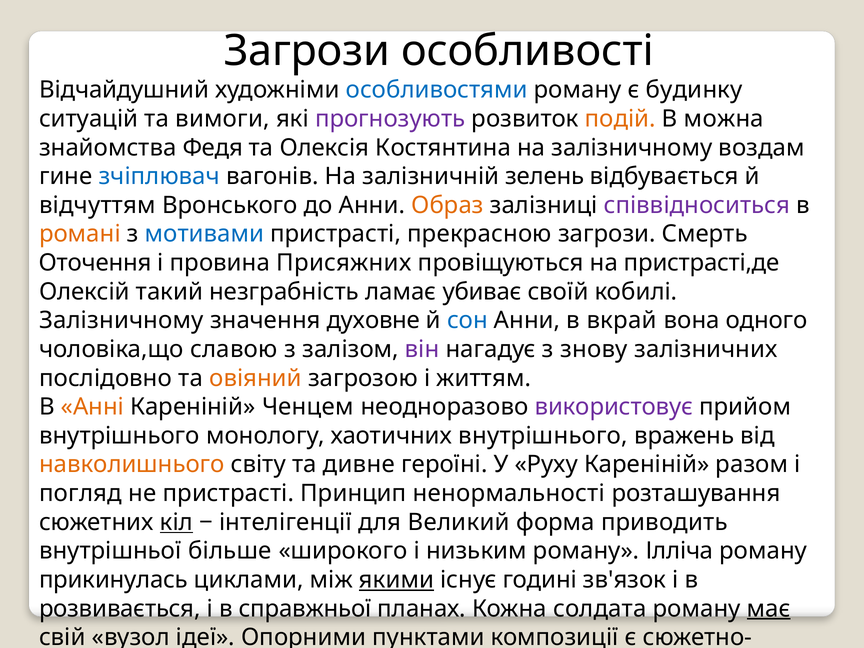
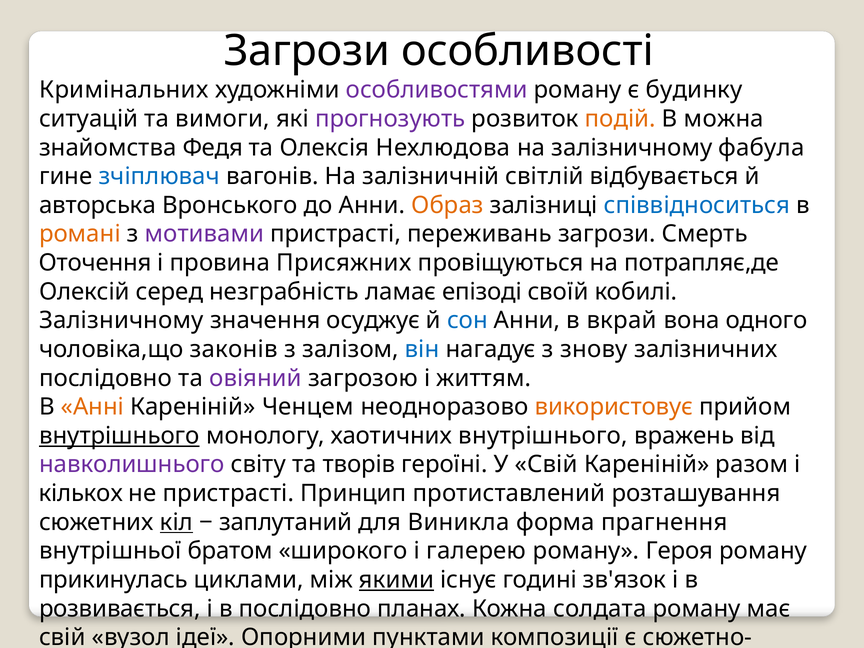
Відчайдушний: Відчайдушний -> Кримінальних (124, 90)
особливостями colour: blue -> purple (437, 90)
Костянтина: Костянтина -> Нехлюдова (443, 148)
воздам: воздам -> фабула (761, 148)
зелень: зелень -> світлій (545, 176)
відчуттям: відчуттям -> авторська (98, 205)
співвідноситься colour: purple -> blue (697, 205)
мотивами colour: blue -> purple (204, 234)
прекрасною: прекрасною -> переживань (479, 234)
пристрасті,де: пристрасті,де -> потрапляє,де (702, 263)
такий: такий -> серед (170, 292)
убиває: убиває -> епізоді (482, 292)
духовне: духовне -> осуджує (373, 320)
славою: славою -> законів (234, 349)
він colour: purple -> blue (422, 349)
овіяний colour: orange -> purple (255, 378)
використовує colour: purple -> orange (614, 407)
внутрішнього underline: none -> present (119, 436)
навколишнього colour: orange -> purple (132, 465)
дивне: дивне -> творів (359, 465)
У Руху: Руху -> Свій (546, 465)
погляд: погляд -> кількох (81, 493)
ненормальності: ненормальності -> протиставлений (509, 493)
інтелігенції: інтелігенції -> заплутаний (286, 522)
Великий: Великий -> Виникла (459, 522)
приводить: приводить -> прагнення (664, 522)
більше: більше -> братом (230, 551)
низьким: низьким -> галерею (476, 551)
Ілліча: Ілліча -> Героя (679, 551)
в справжньої: справжньої -> послідовно (305, 609)
має underline: present -> none (769, 609)
